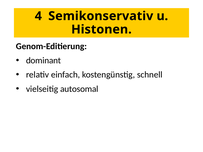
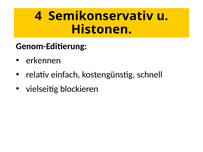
dominant: dominant -> erkennen (43, 61)
autosomal: autosomal -> blockieren (79, 89)
